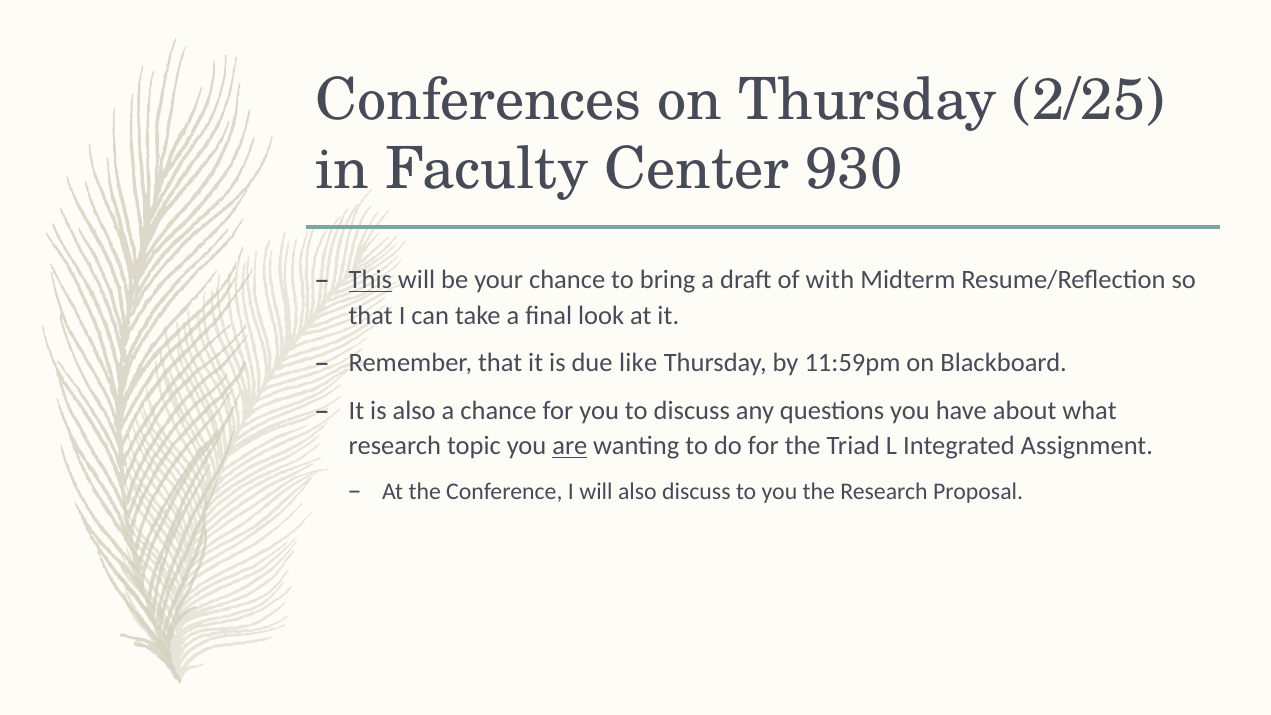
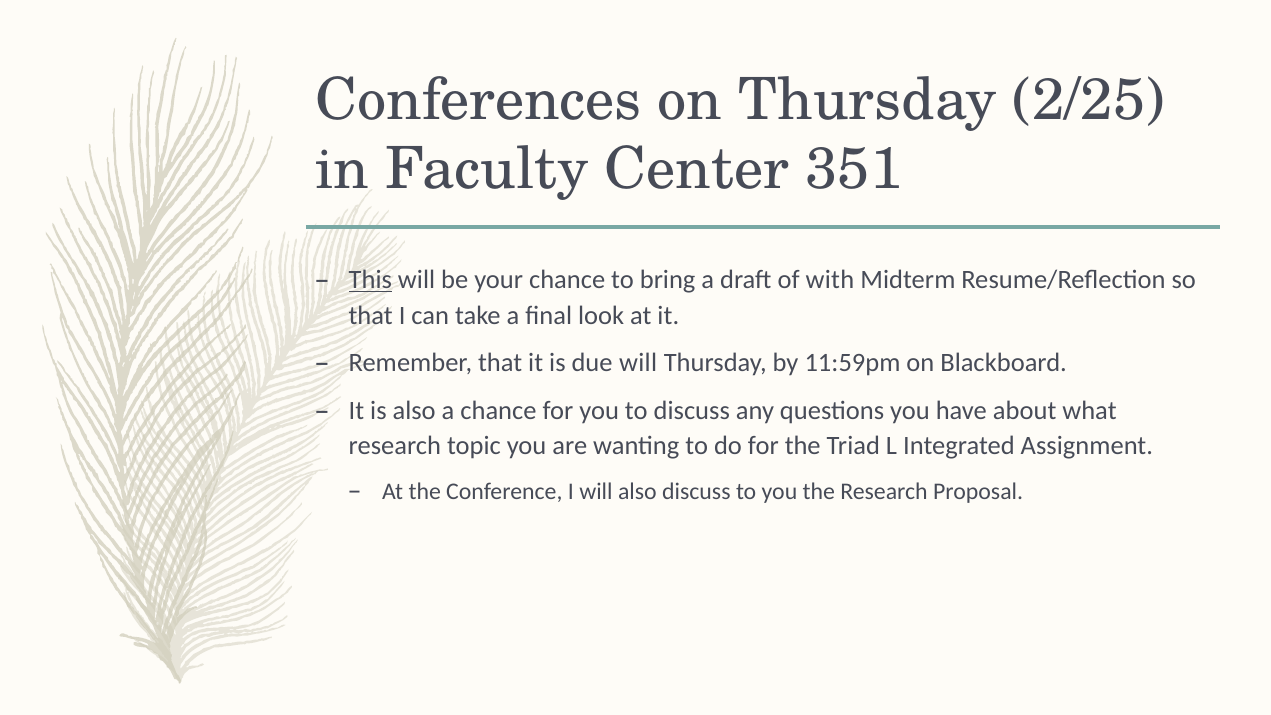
930: 930 -> 351 (854, 169)
due like: like -> will (638, 363)
are underline: present -> none (570, 446)
